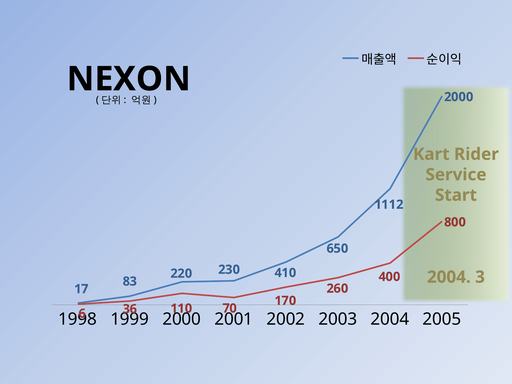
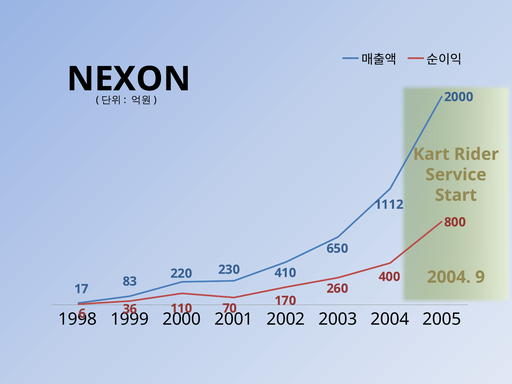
3: 3 -> 9 (480, 277)
